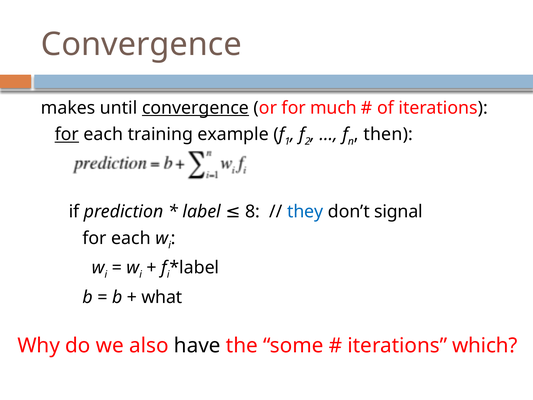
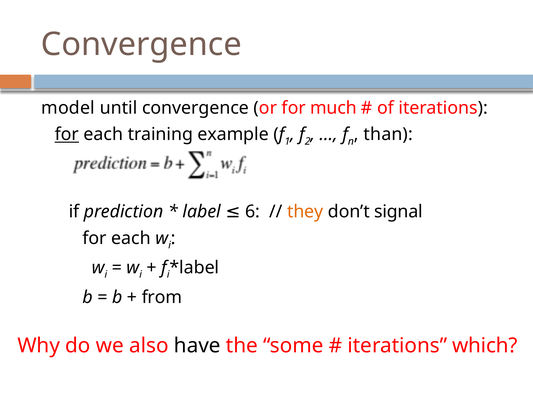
makes: makes -> model (68, 108)
convergence underline: present -> none (195, 108)
then: then -> than (388, 134)
8: 8 -> 6 (253, 212)
they colour: blue -> orange (305, 212)
what: what -> from (162, 297)
